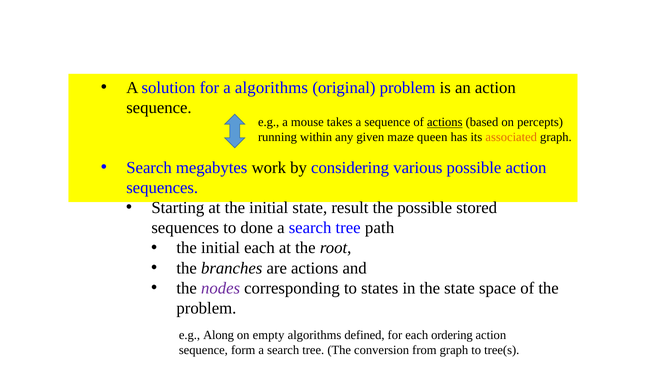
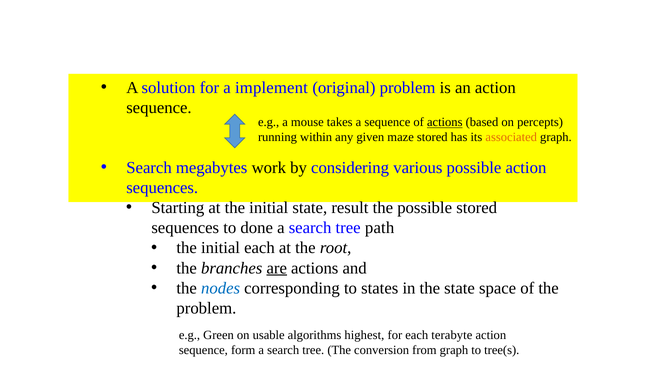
a algorithms: algorithms -> implement (271, 88)
maze queen: queen -> stored (432, 137)
are underline: none -> present (277, 268)
nodes colour: purple -> blue (221, 288)
Along: Along -> Green (219, 336)
empty: empty -> usable (269, 336)
defined: defined -> highest (364, 336)
ordering: ordering -> terabyte (452, 336)
